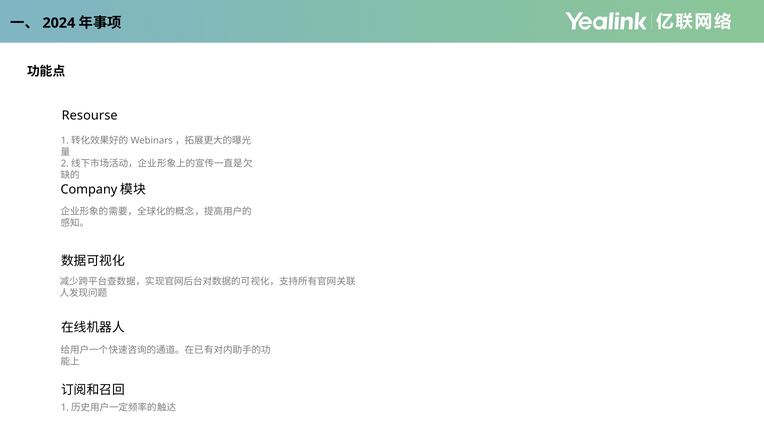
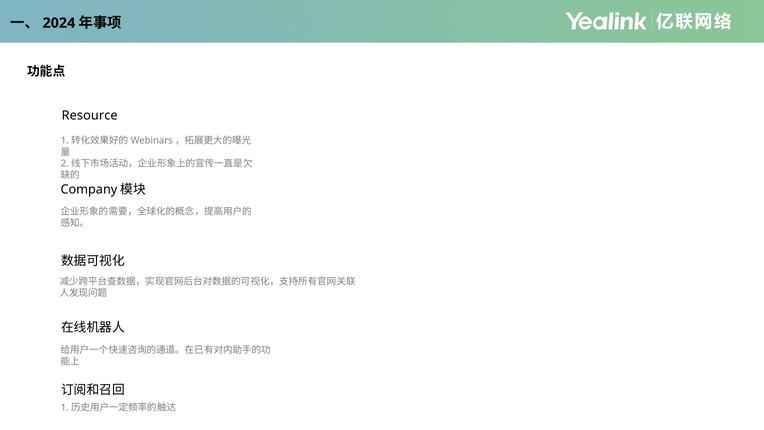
Resourse: Resourse -> Resource (90, 116)
